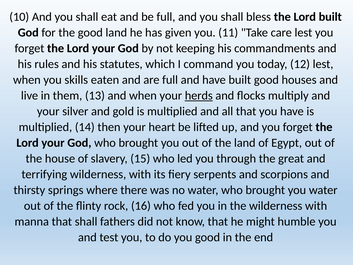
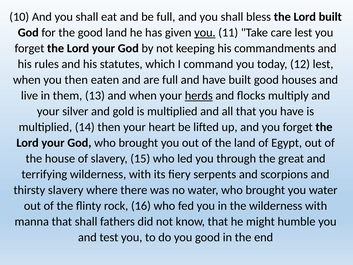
you underline: none -> present (205, 33)
you skills: skills -> then (76, 80)
thirsty springs: springs -> slavery (66, 190)
